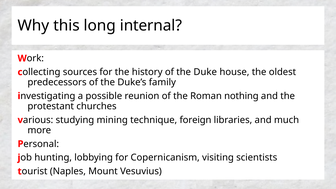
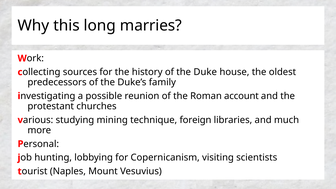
internal: internal -> marries (151, 25)
nothing: nothing -> account (241, 96)
